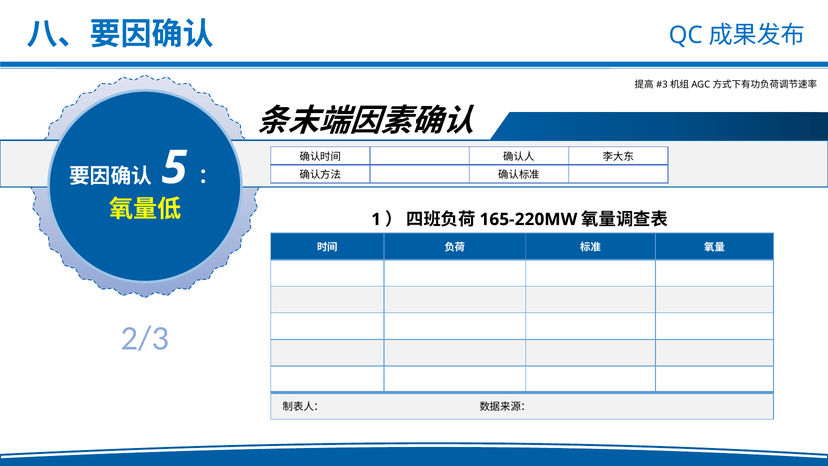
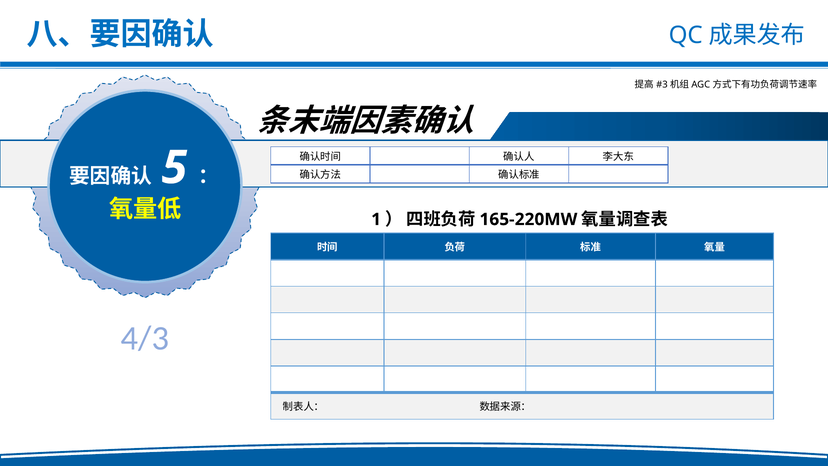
2/3: 2/3 -> 4/3 (145, 338)
